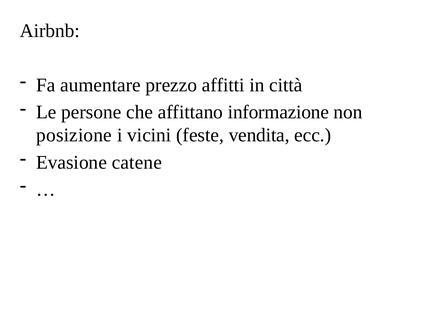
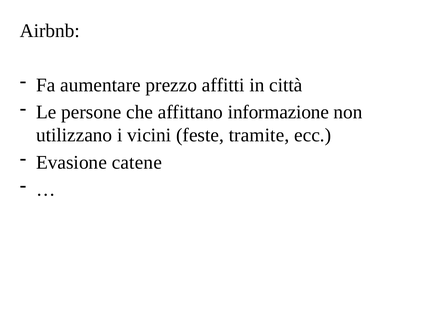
posizione: posizione -> utilizzano (74, 135)
vendita: vendita -> tramite (259, 135)
